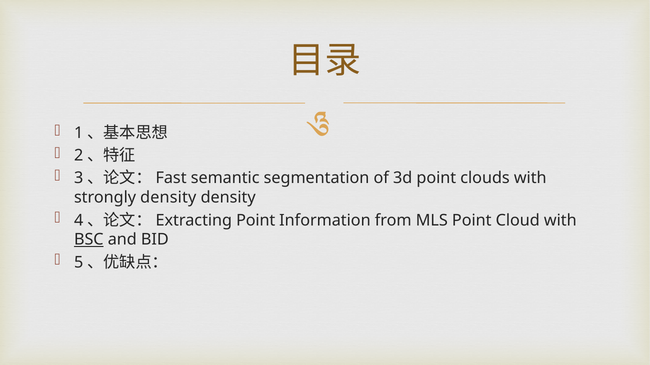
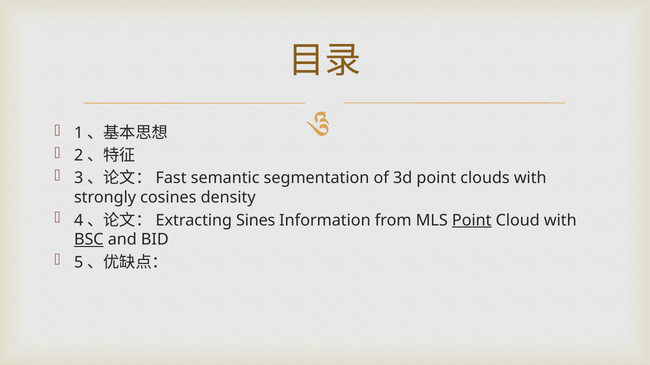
strongly density: density -> cosines (168, 198)
Point: Point -> Sines (256, 221)
Point underline: none -> present (472, 221)
